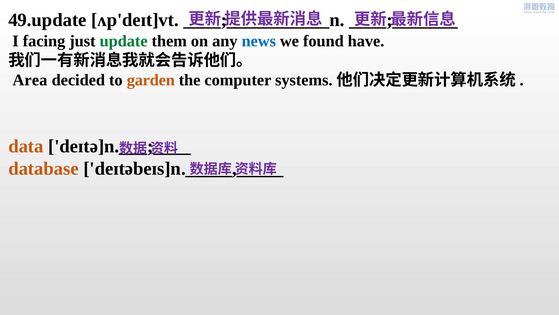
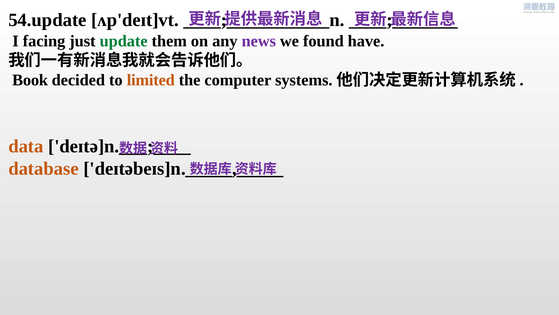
49.update: 49.update -> 54.update (47, 20)
news colour: blue -> purple (259, 41)
Area: Area -> Book (30, 80)
garden: garden -> limited (151, 80)
